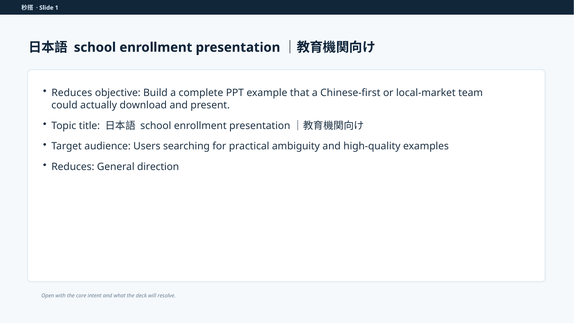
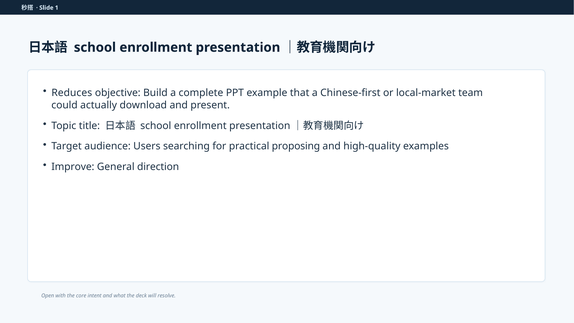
ambiguity: ambiguity -> proposing (296, 146)
Reduces: Reduces -> Improve (73, 167)
